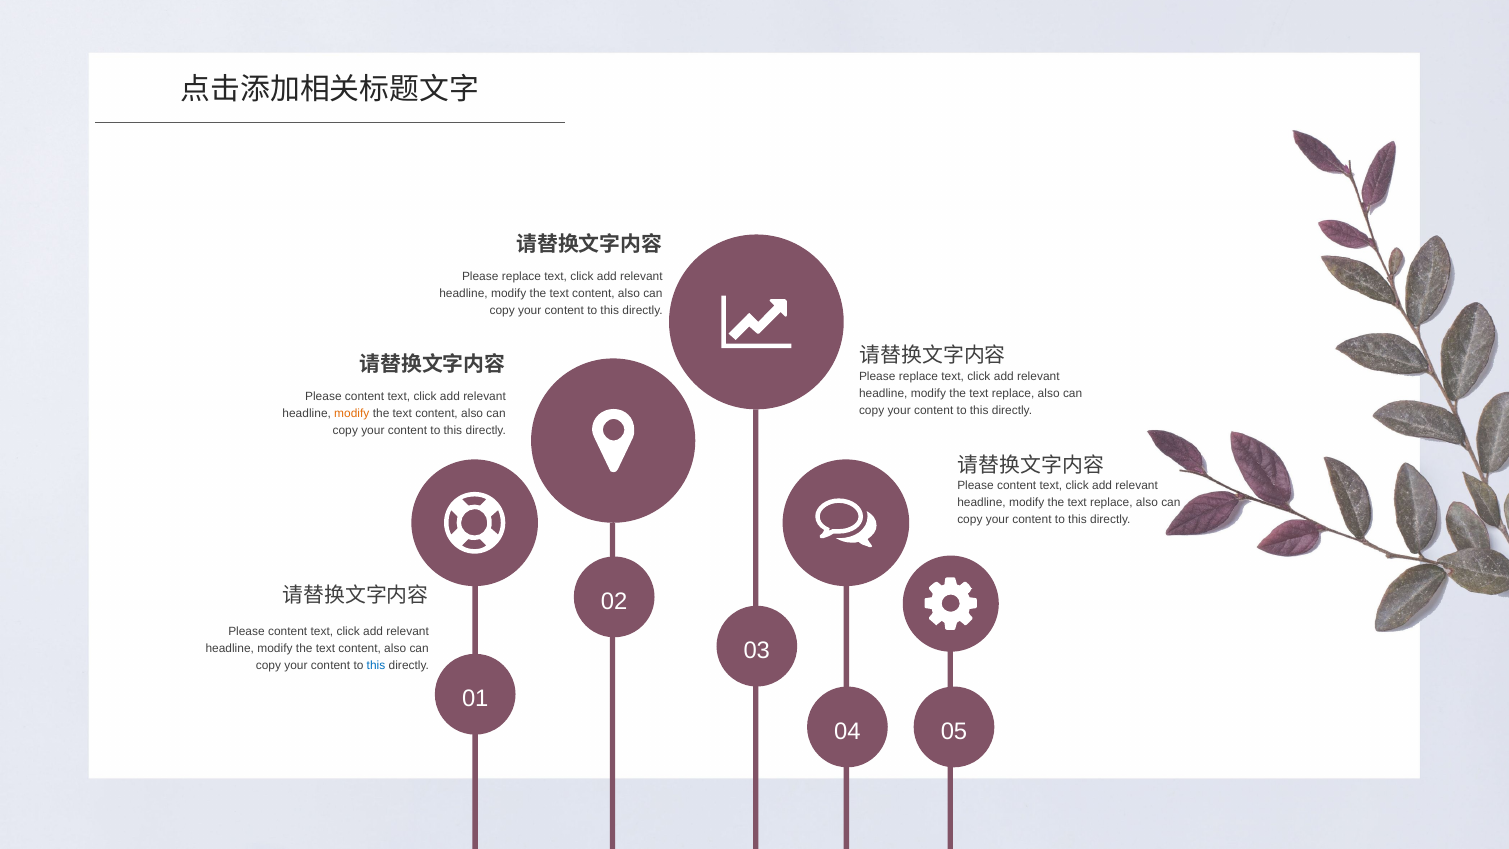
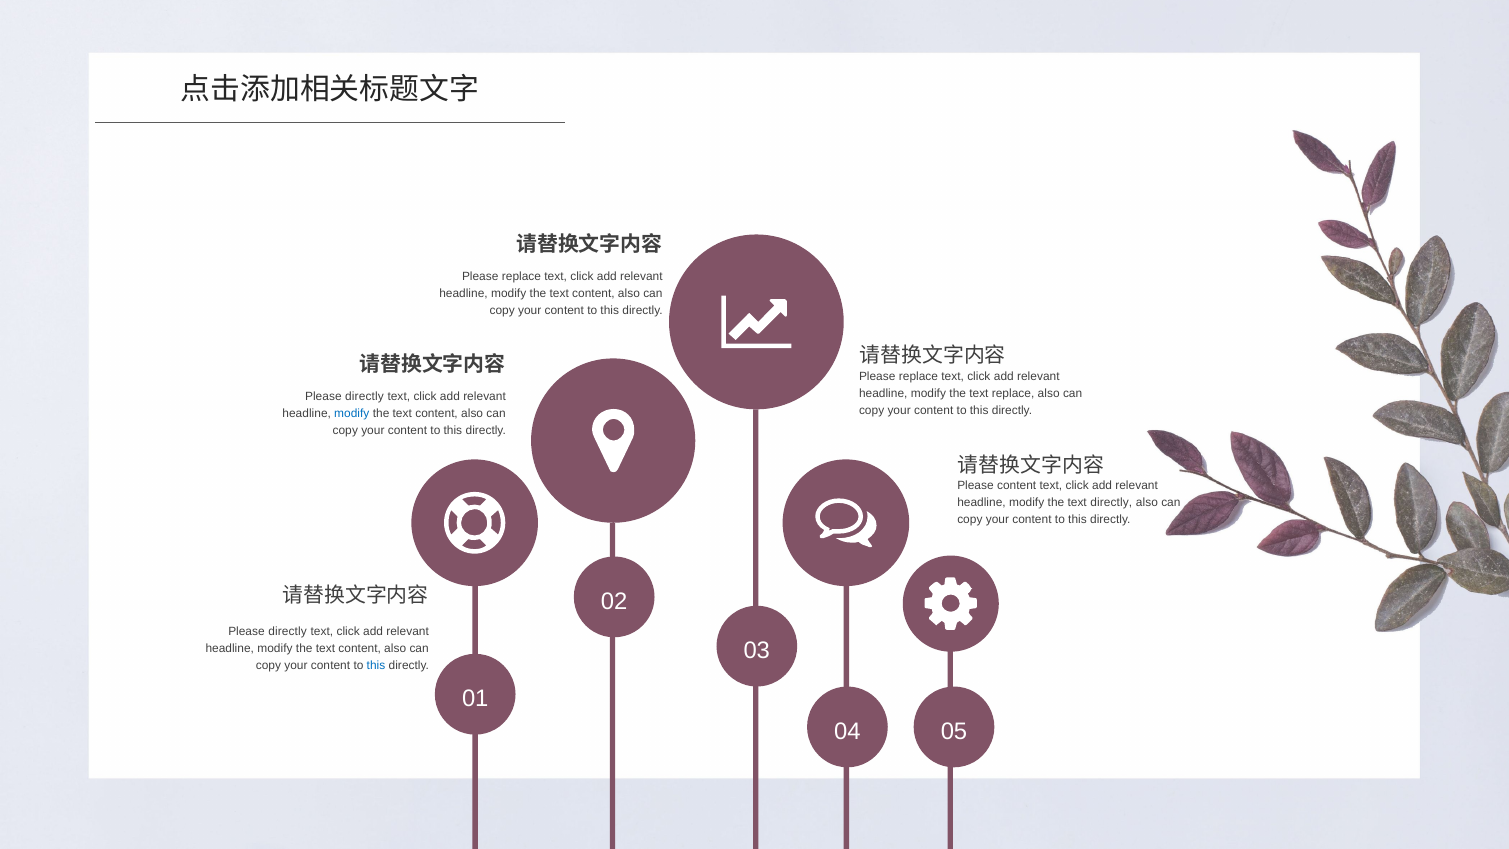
content: content -> directly (365, 397)
modify colour: orange -> blue (352, 414)
replace: replace -> directly (1111, 503)
content: content -> directly (288, 631)
